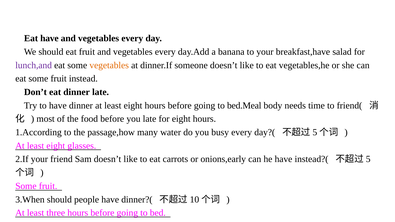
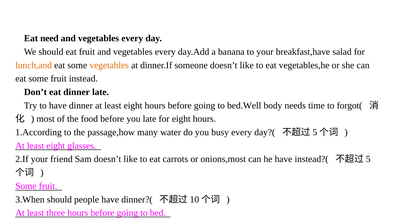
Eat have: have -> need (49, 38)
lunch,and colour: purple -> orange (34, 65)
bed.Meal: bed.Meal -> bed.Well (244, 106)
friend(: friend( -> forgot( (349, 106)
onions,early: onions,early -> onions,most (223, 159)
